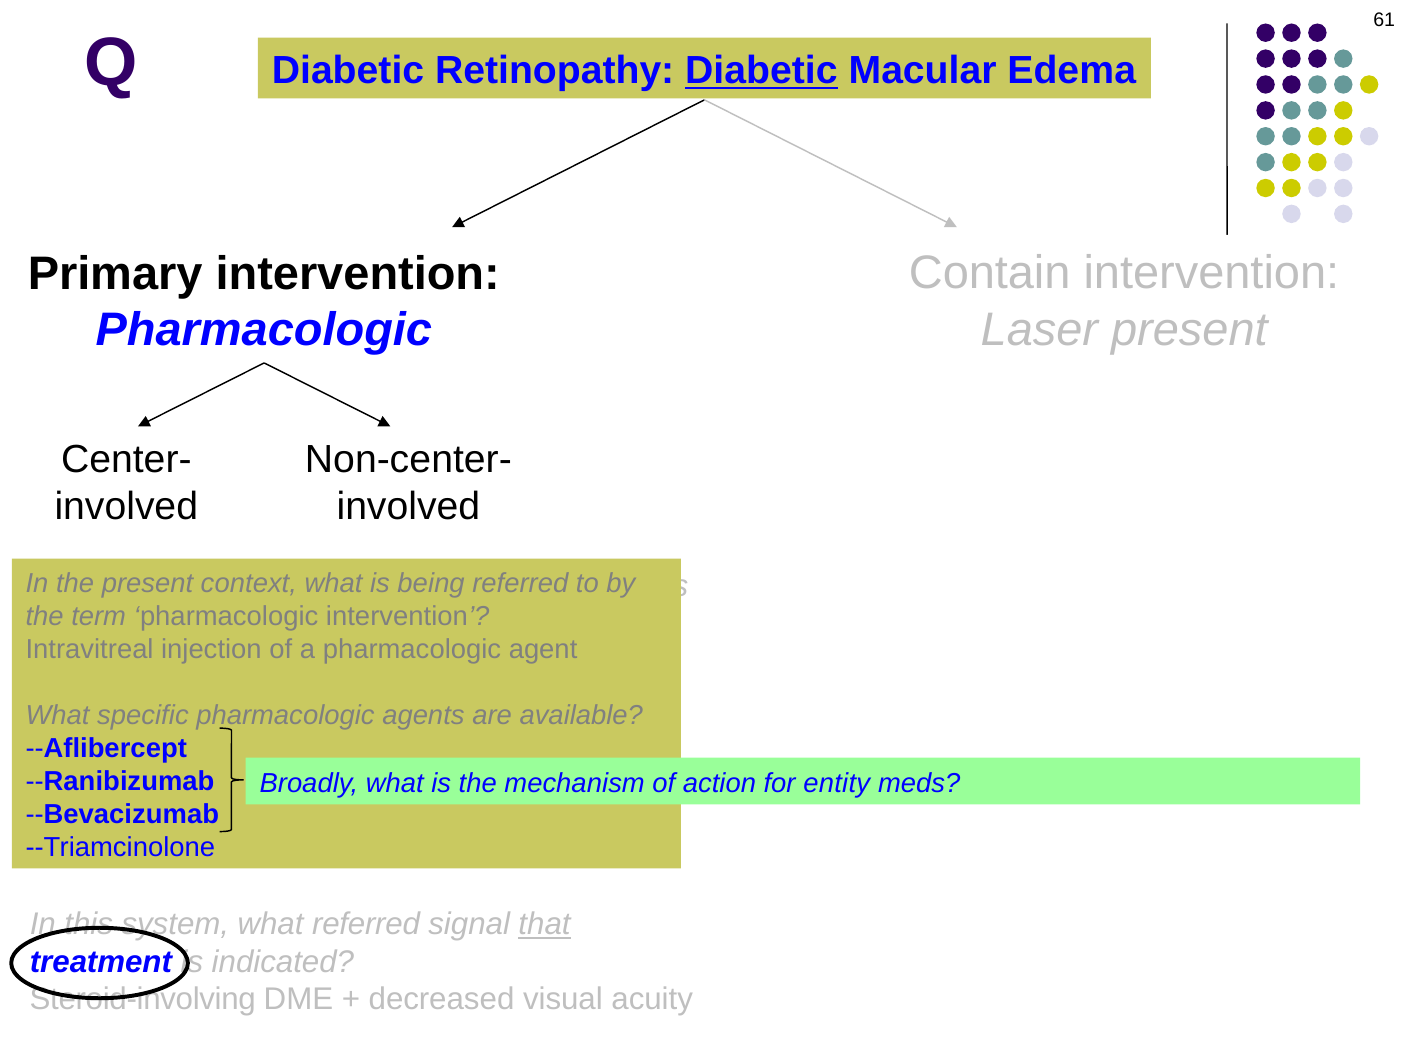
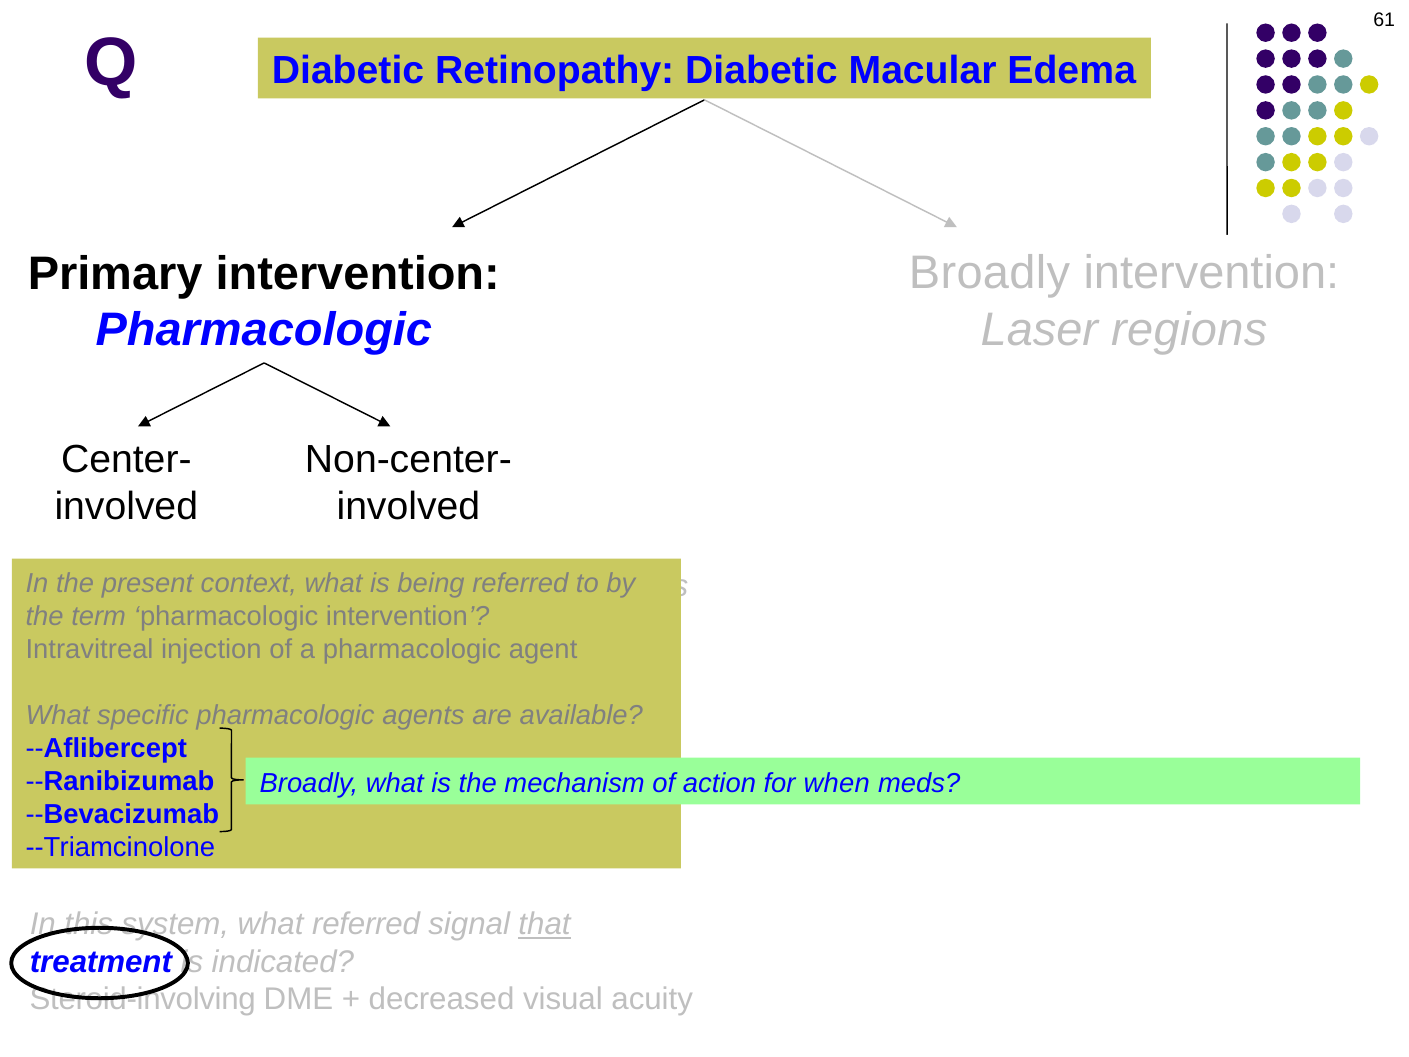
Diabetic underline: present -> none (761, 71)
Contain: Contain -> Broadly (990, 273)
Laser present: present -> regions (1189, 330)
entity: entity -> when (837, 783)
